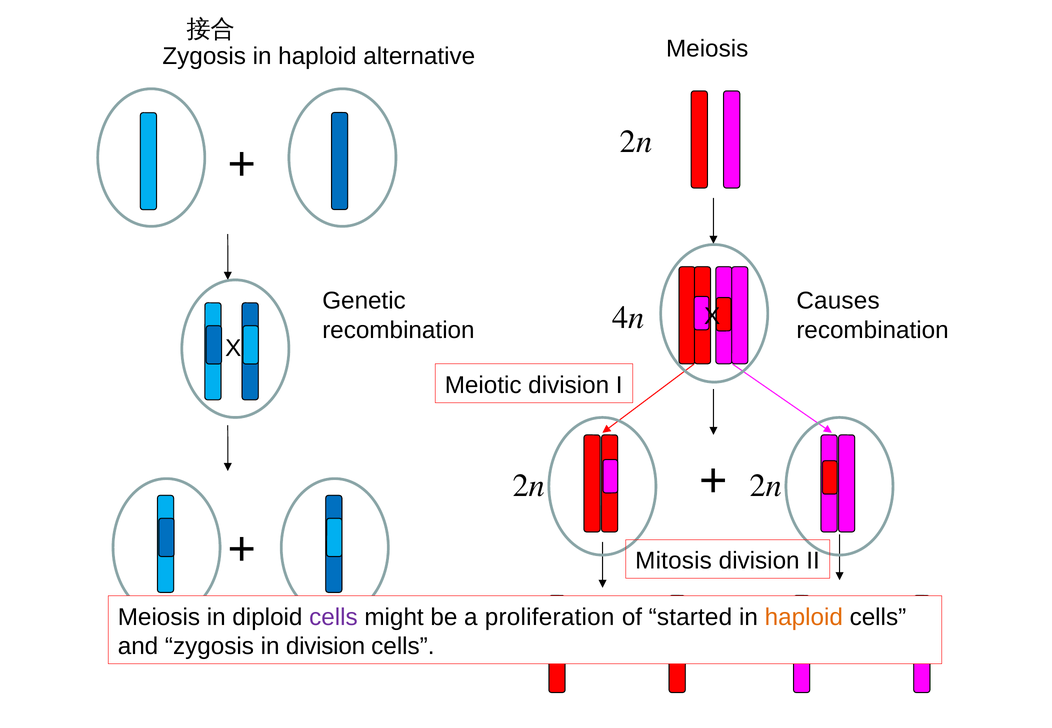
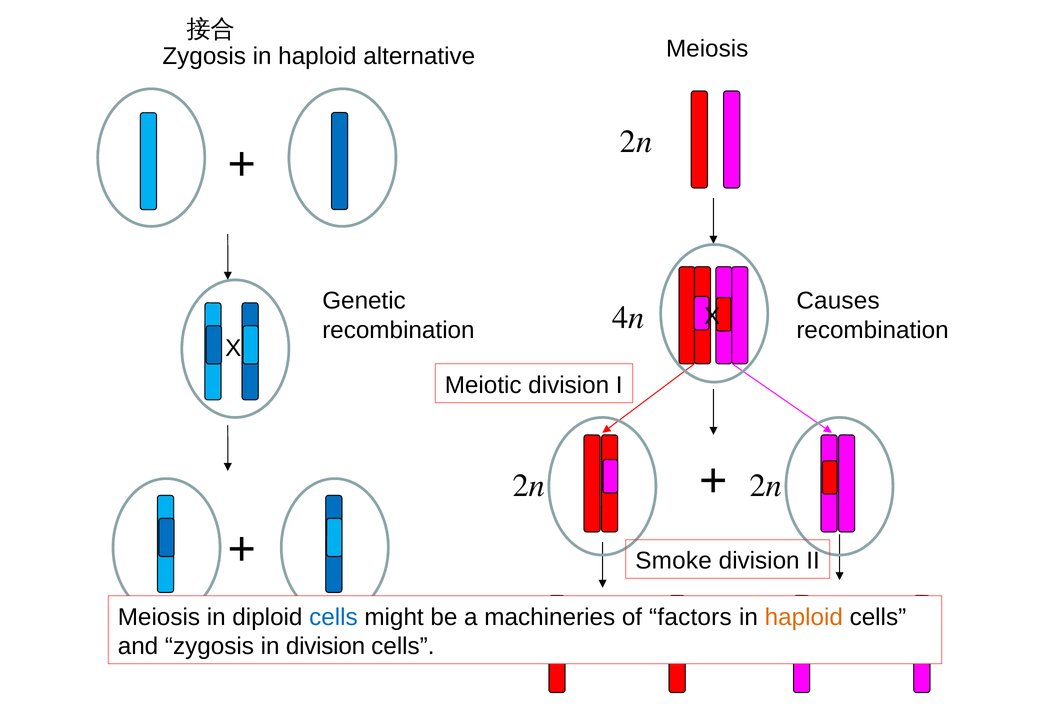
Mitosis: Mitosis -> Smoke (674, 561)
cells colour: purple -> blue (333, 617)
proliferation: proliferation -> machineries (550, 617)
started: started -> factors (690, 617)
